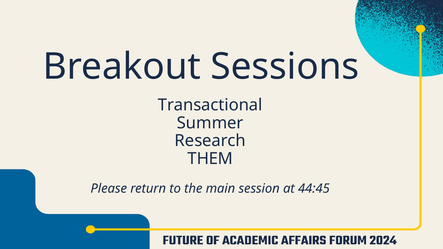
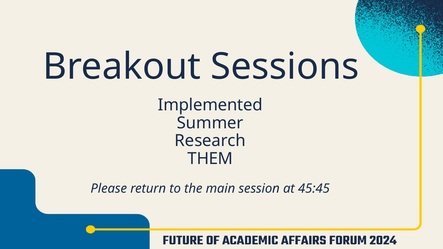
Transactional: Transactional -> Implemented (210, 105)
44:45: 44:45 -> 45:45 (314, 189)
